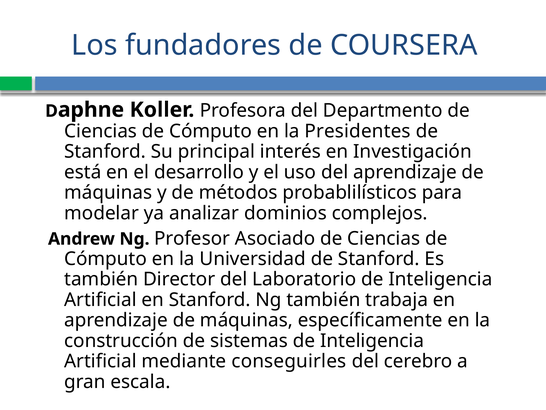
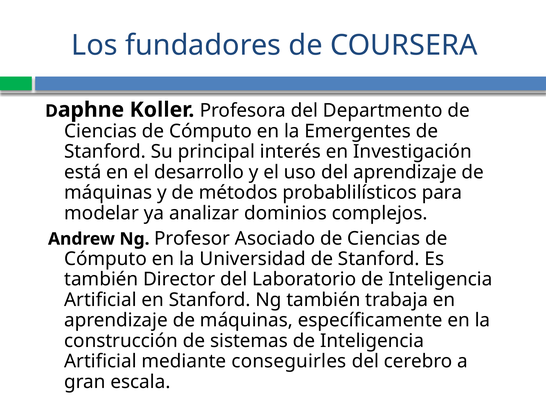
Presidentes: Presidentes -> Emergentes (358, 131)
